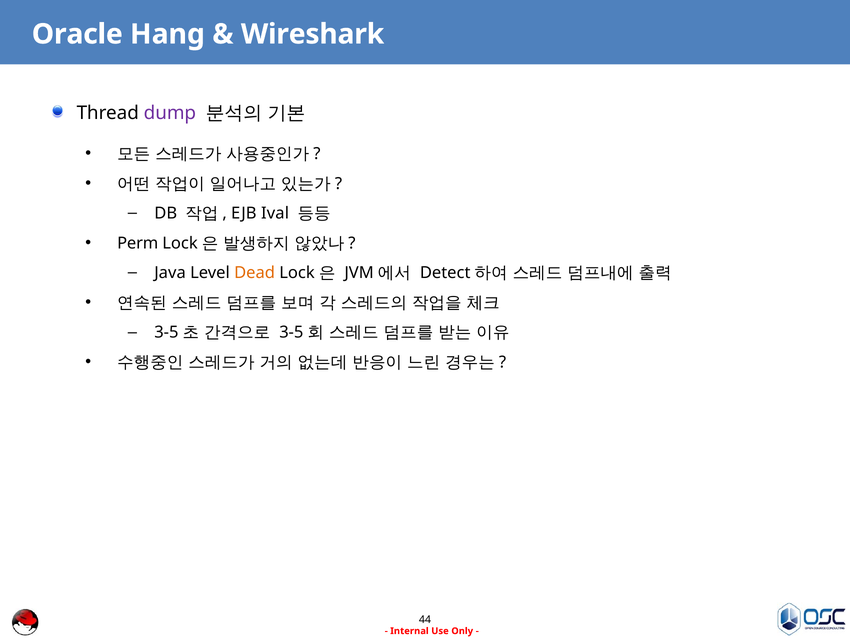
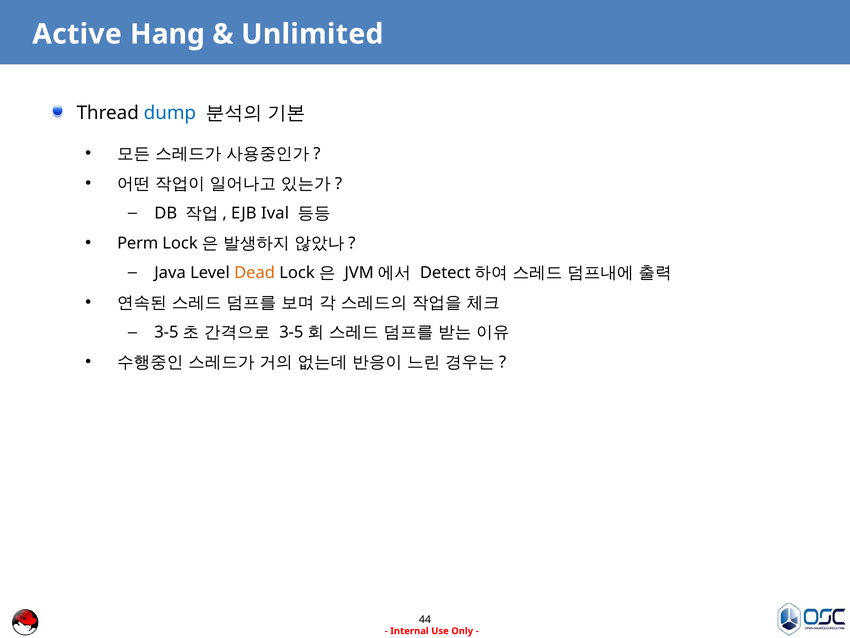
Oracle: Oracle -> Active (77, 34)
Wireshark: Wireshark -> Unlimited (312, 34)
dump colour: purple -> blue (170, 113)
